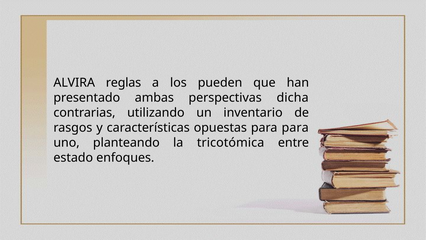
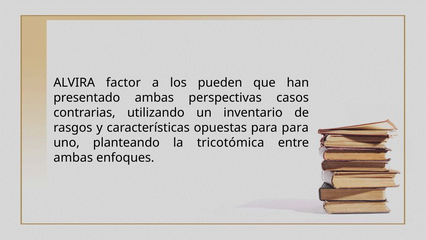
reglas: reglas -> factor (123, 83)
dicha: dicha -> casos (293, 98)
estado: estado -> ambas (73, 157)
